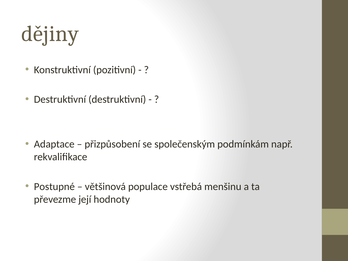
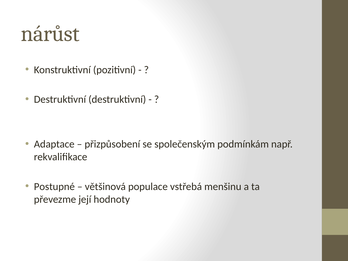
dějiny: dějiny -> nárůst (50, 34)
